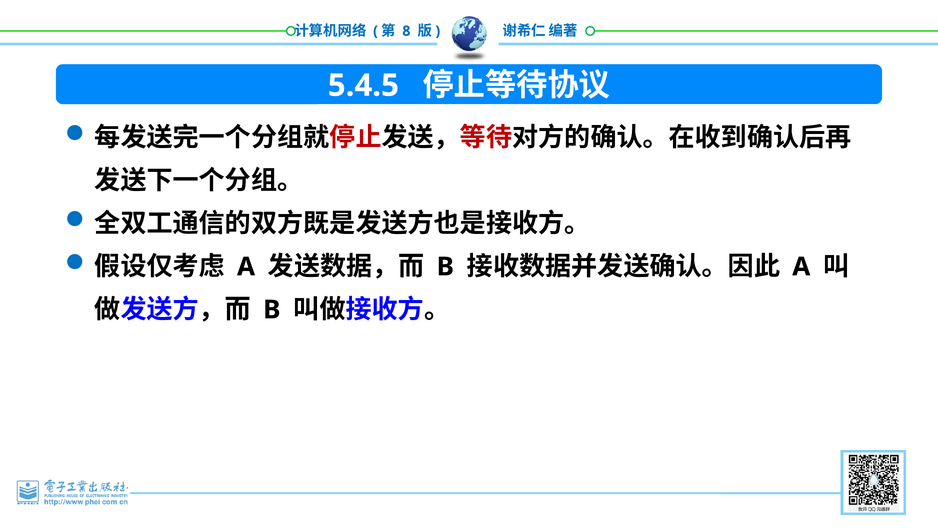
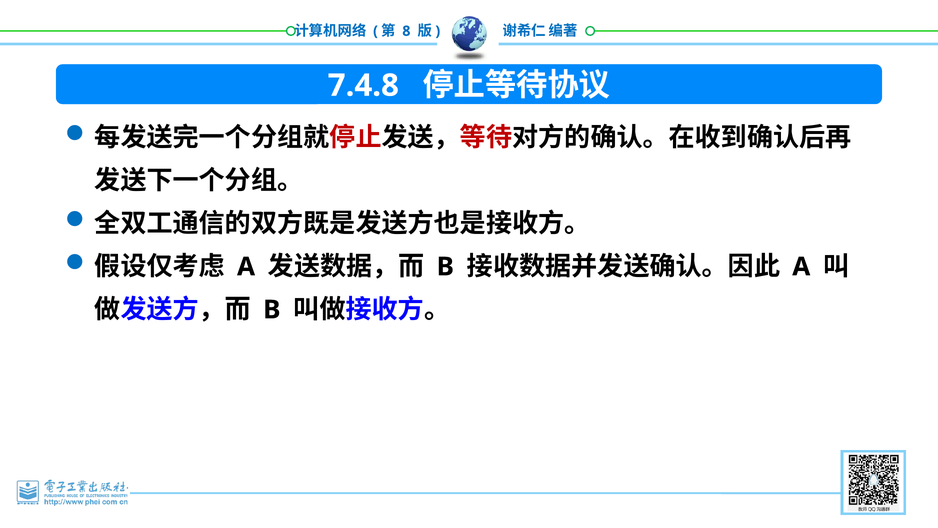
5.4.5: 5.4.5 -> 7.4.8 (363, 85)
